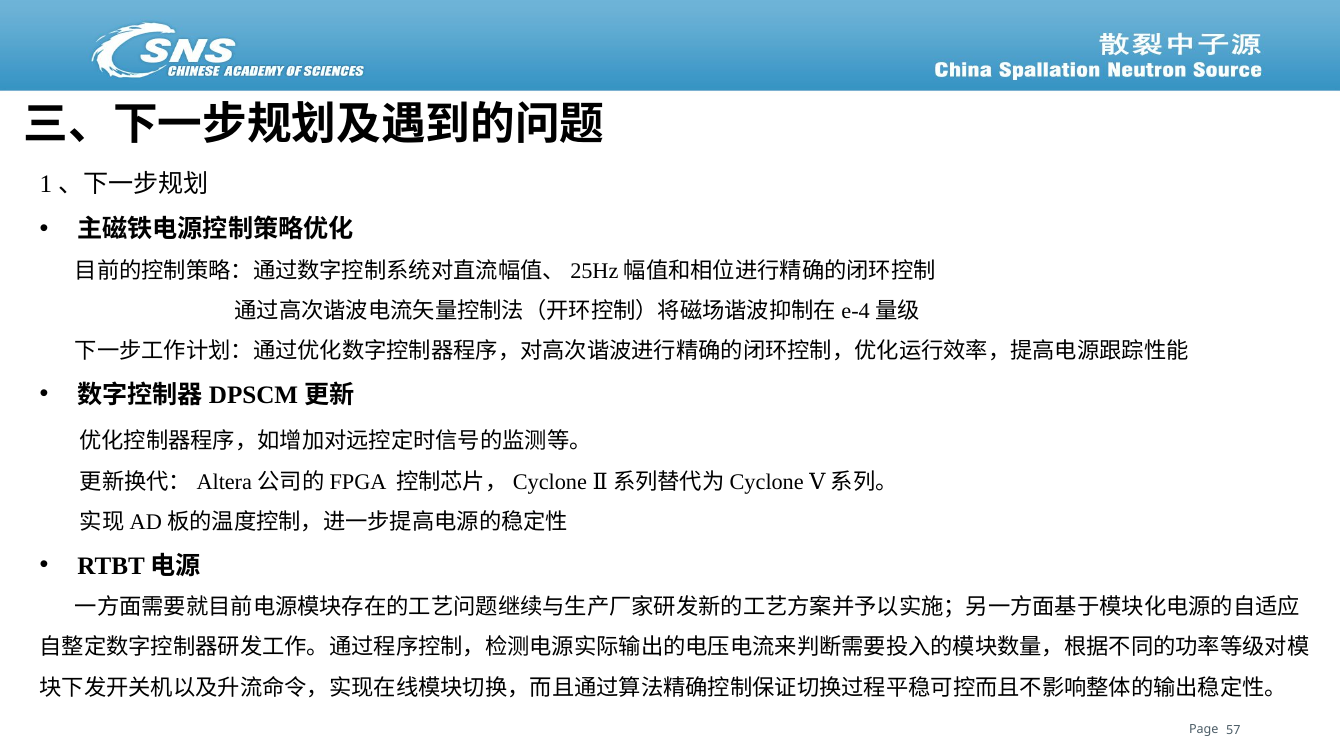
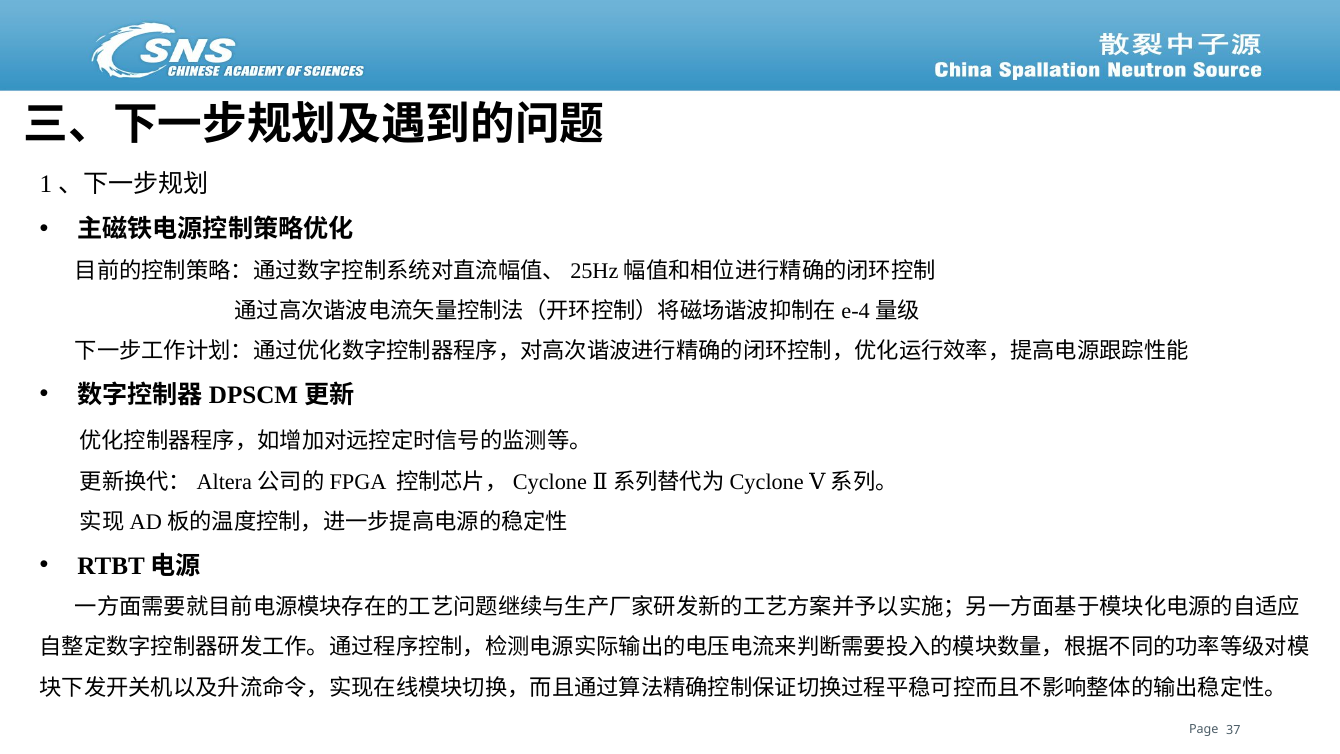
57: 57 -> 37 (1233, 731)
